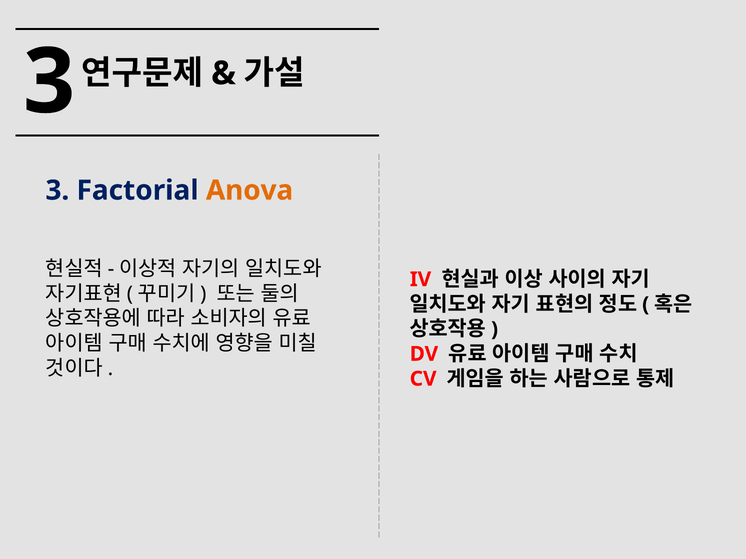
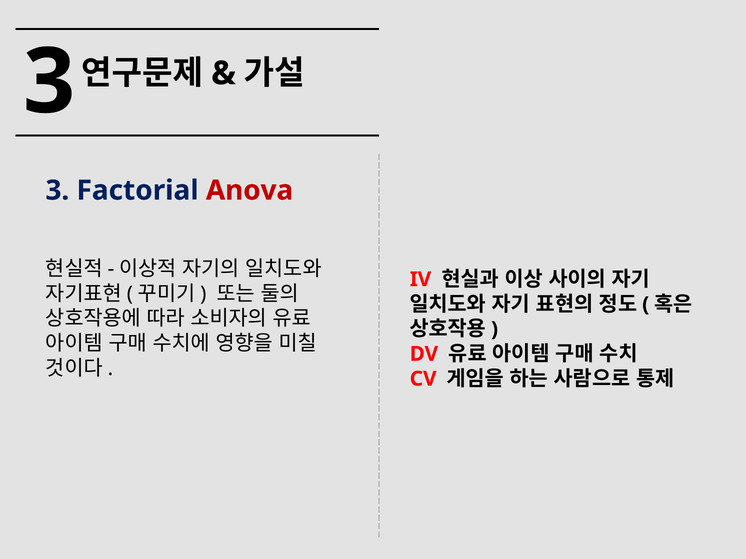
Anova colour: orange -> red (250, 191)
